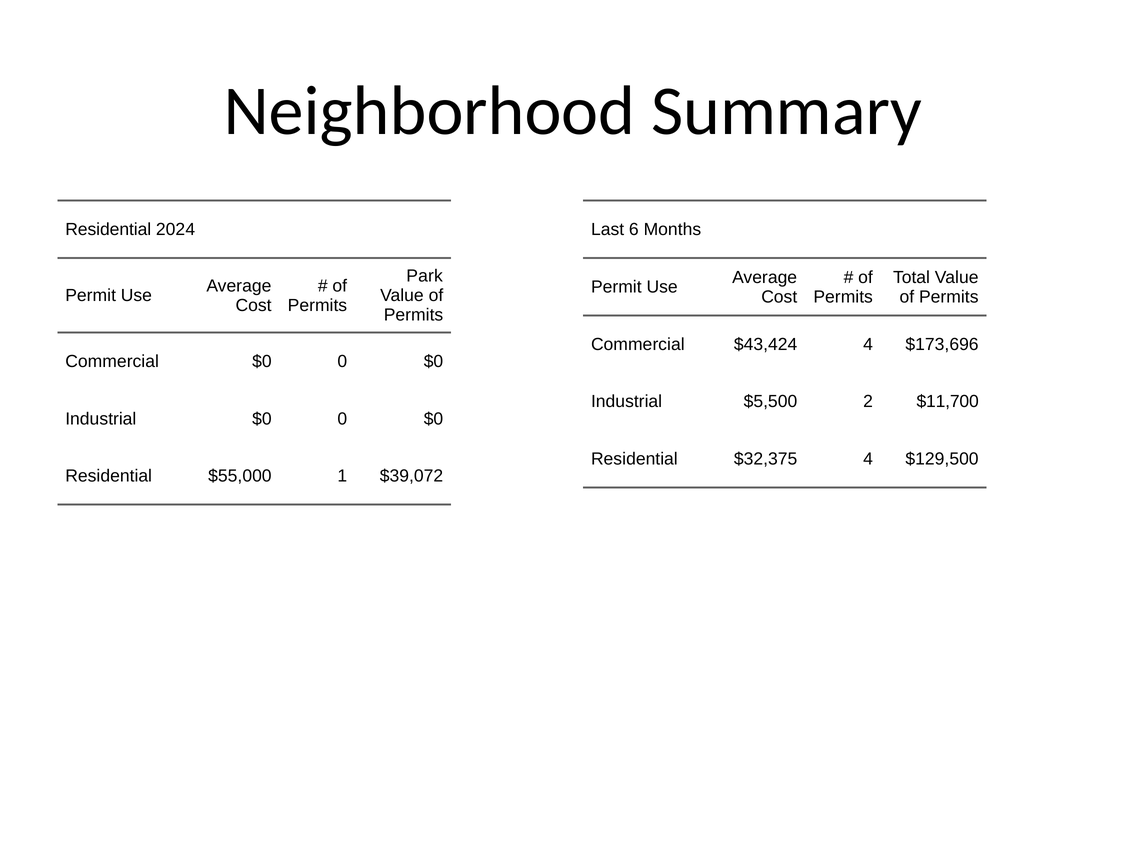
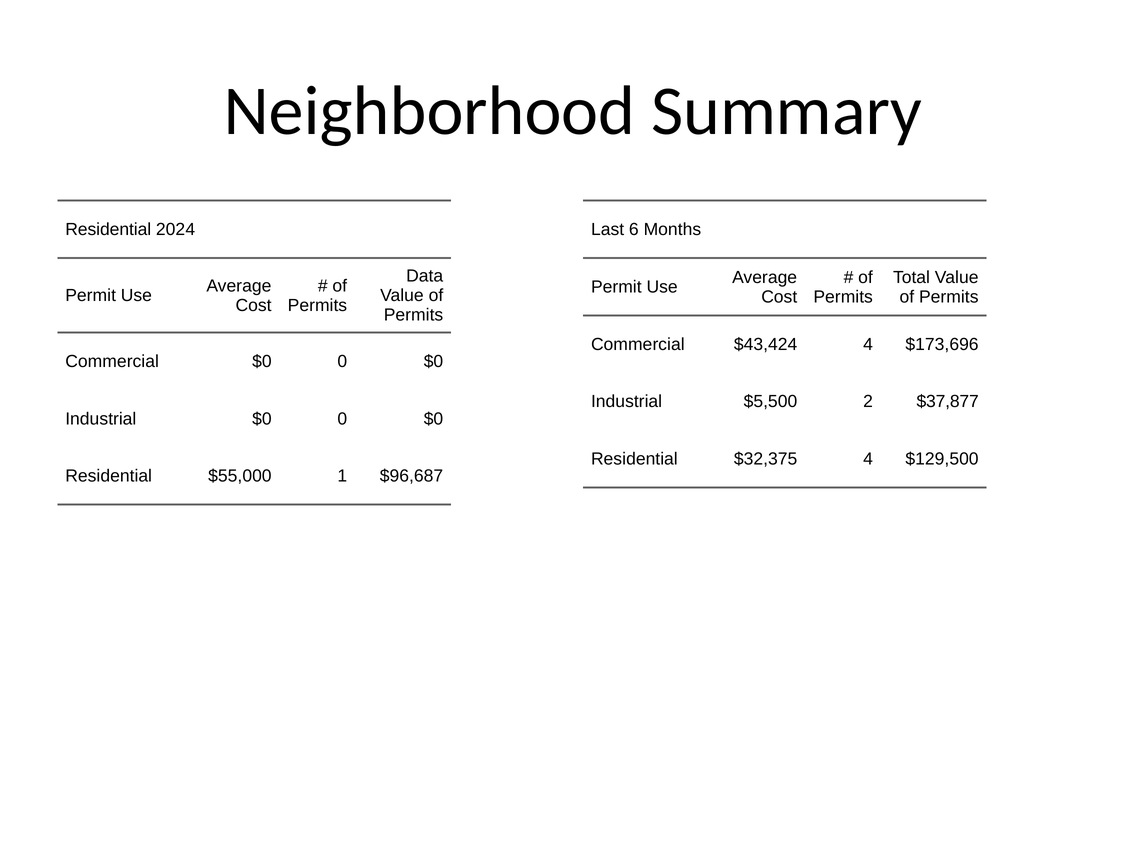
Park: Park -> Data (425, 276)
$11,700: $11,700 -> $37,877 (948, 402)
$39,072: $39,072 -> $96,687 (412, 476)
